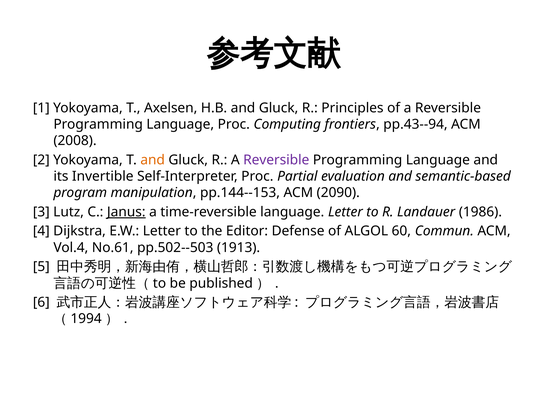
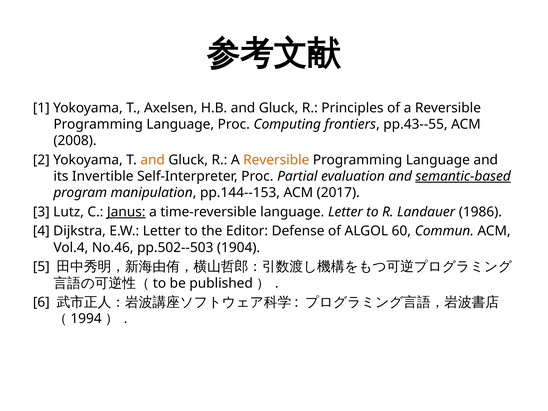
pp.43--94: pp.43--94 -> pp.43--55 (415, 124)
Reversible colour: purple -> orange (276, 160)
semantic-based underline: none -> present (463, 176)
2090: 2090 -> 2017 (338, 193)
No.61: No.61 -> No.46 (113, 248)
1913: 1913 -> 1904 (239, 248)
